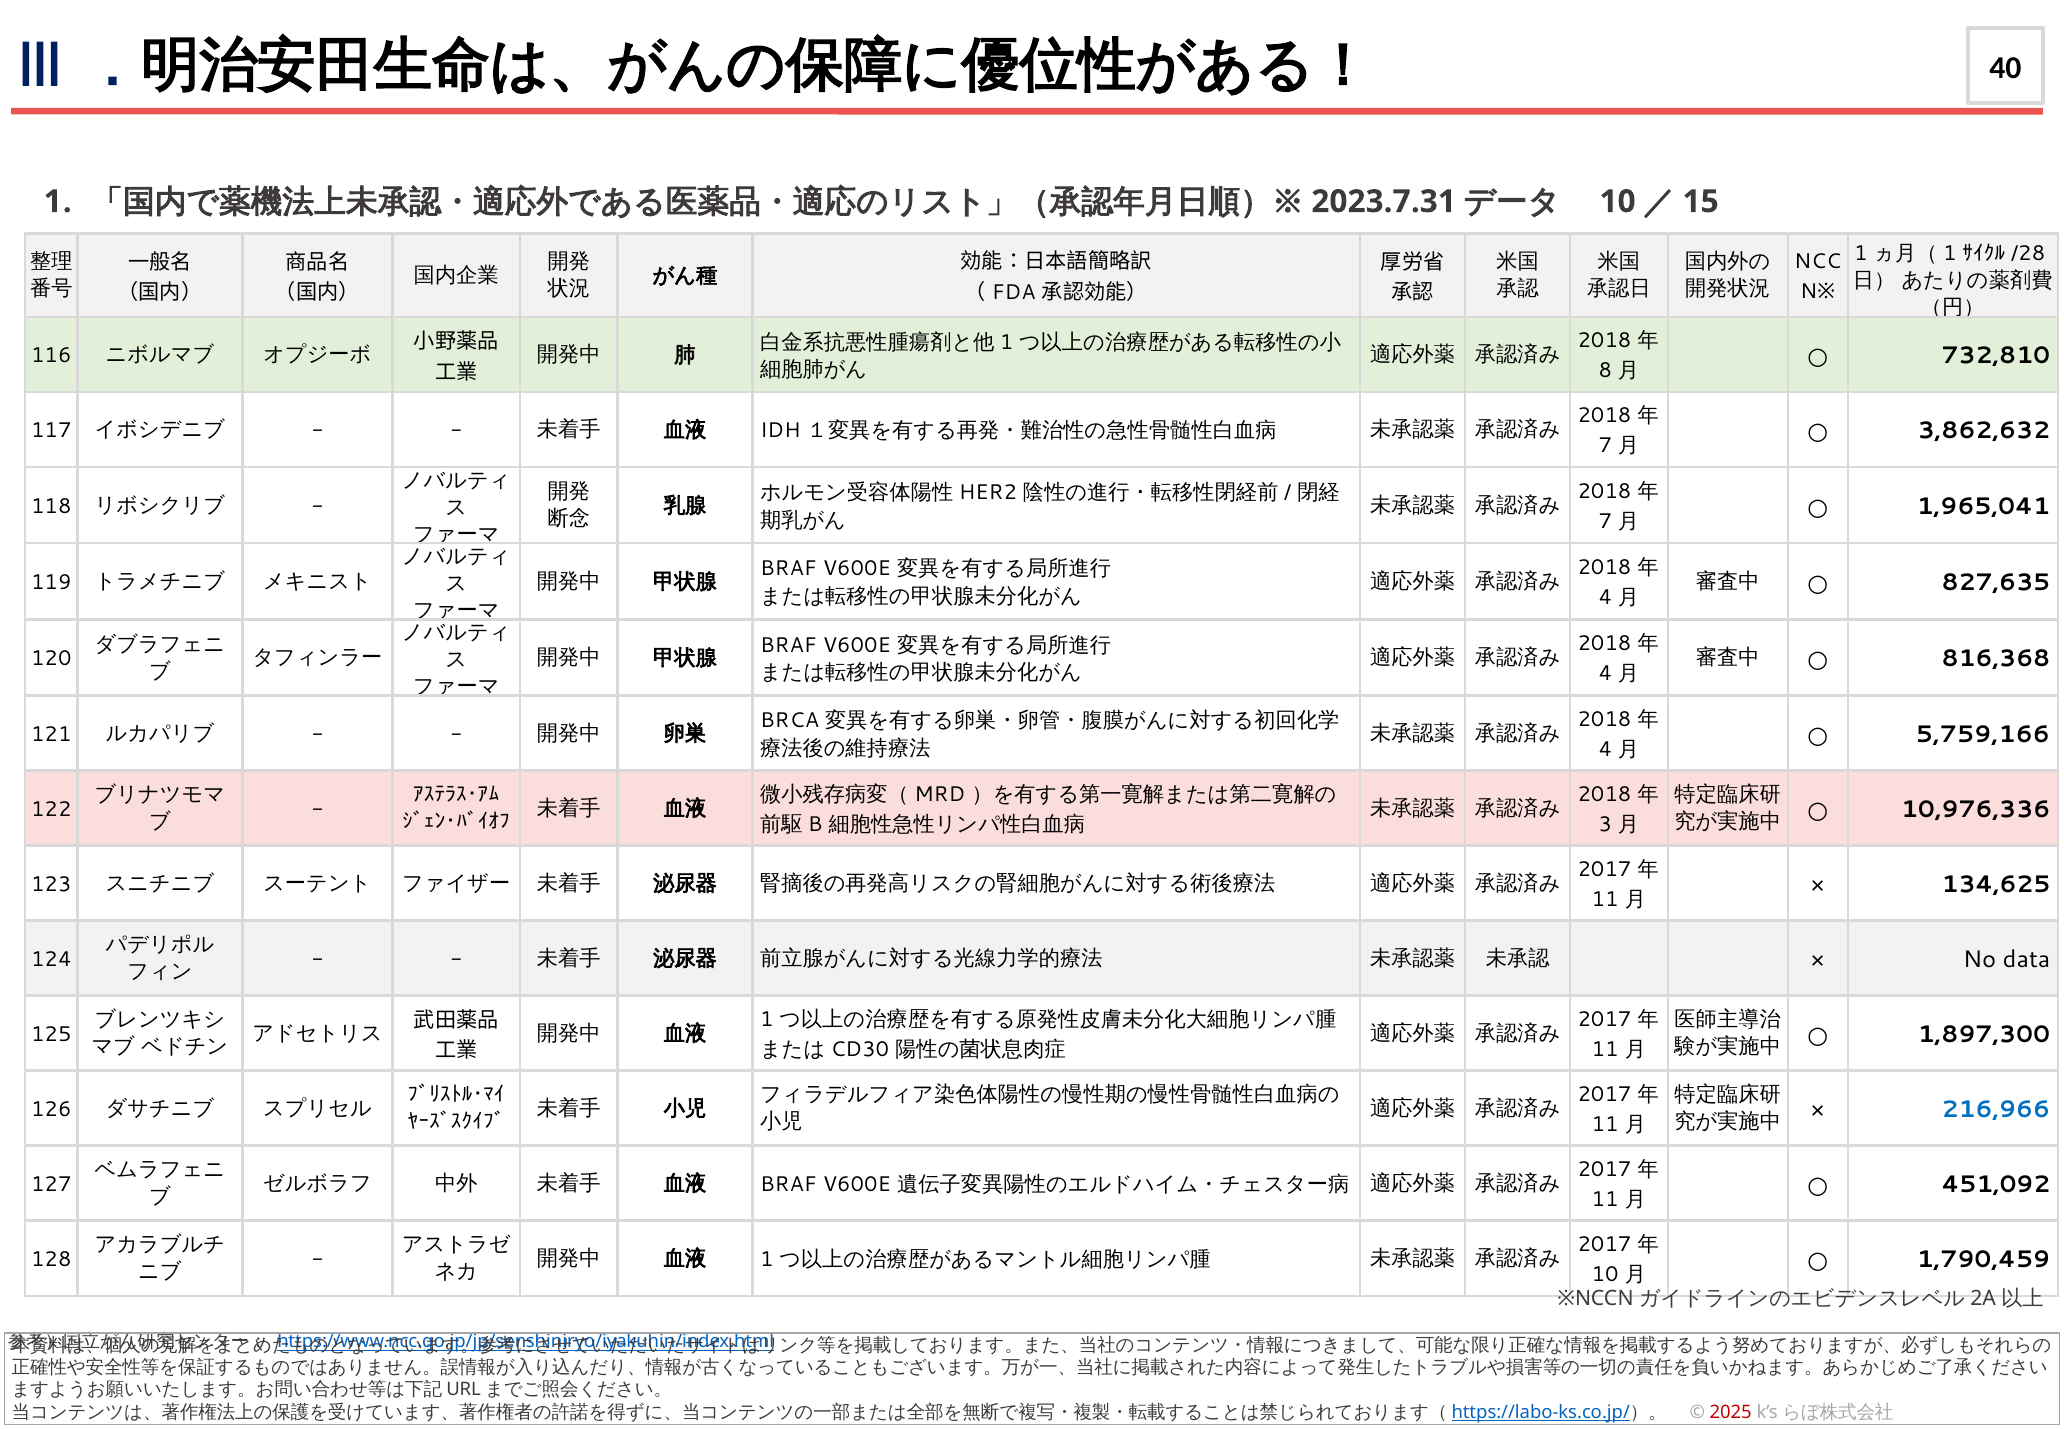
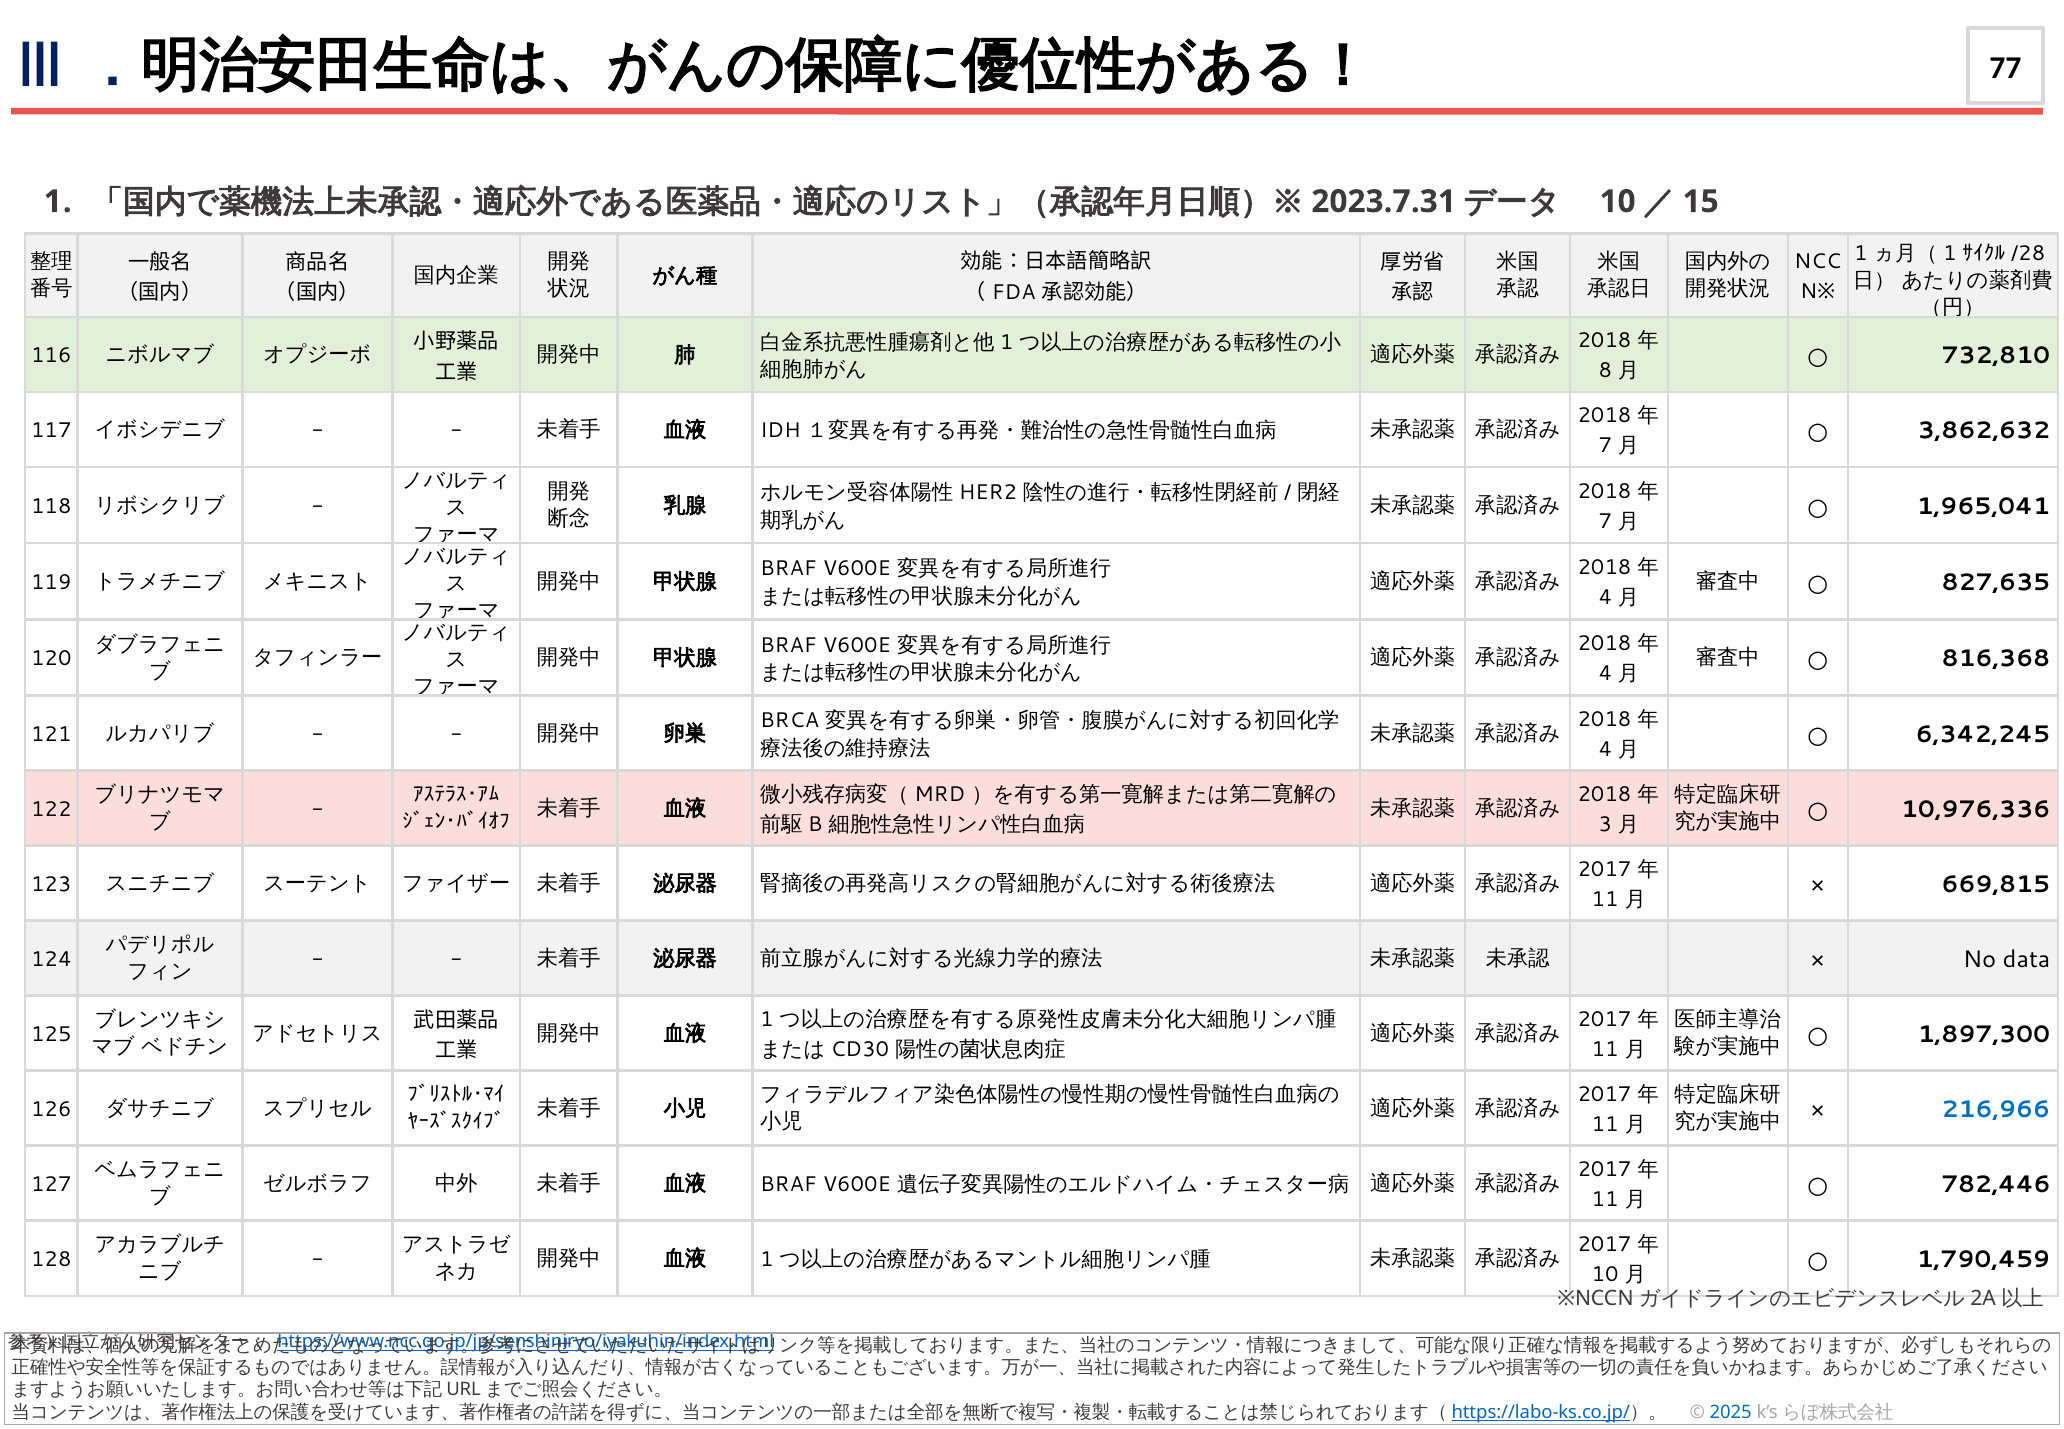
40: 40 -> 77 (2005, 68)
5,759,166: 5,759,166 -> 6,342,245 (1983, 734)
134,625: 134,625 -> 669,815 (1996, 884)
451,092: 451,092 -> 782,446 (1996, 1184)
2025 colour: red -> blue (1731, 1412)
